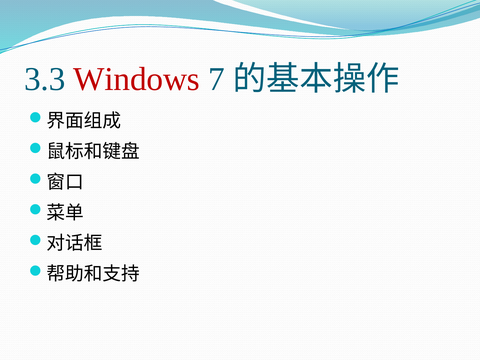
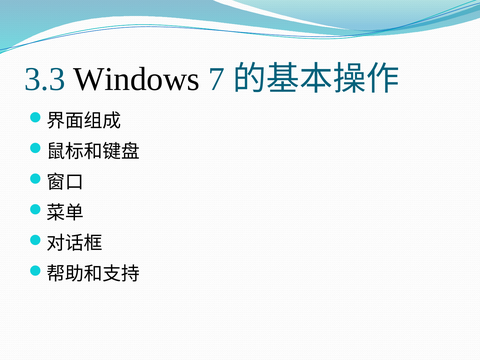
Windows colour: red -> black (137, 79)
